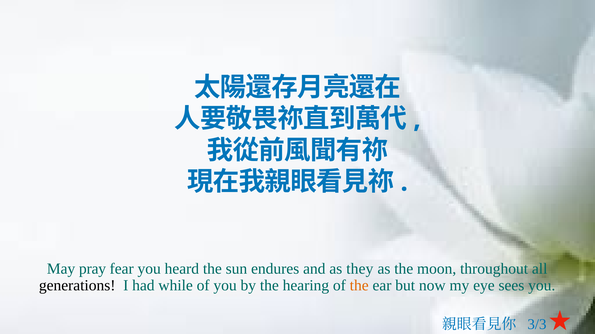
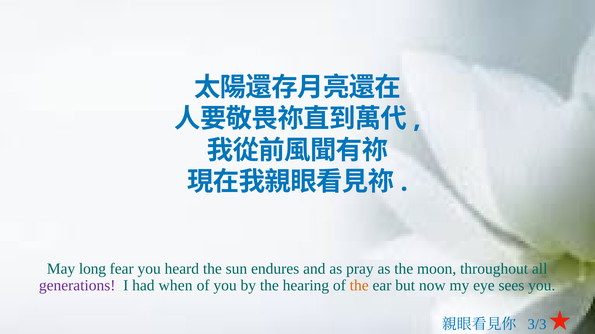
pray: pray -> long (93, 269)
they: they -> pray (360, 269)
generations colour: black -> purple (77, 286)
while: while -> when (176, 286)
